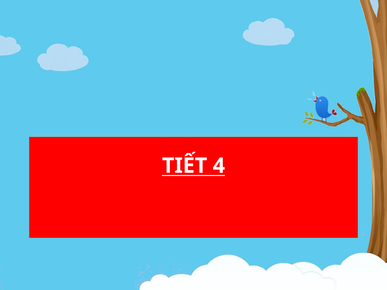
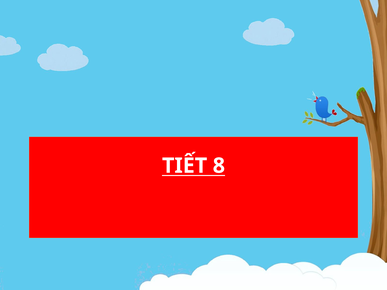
4: 4 -> 8 (219, 166)
